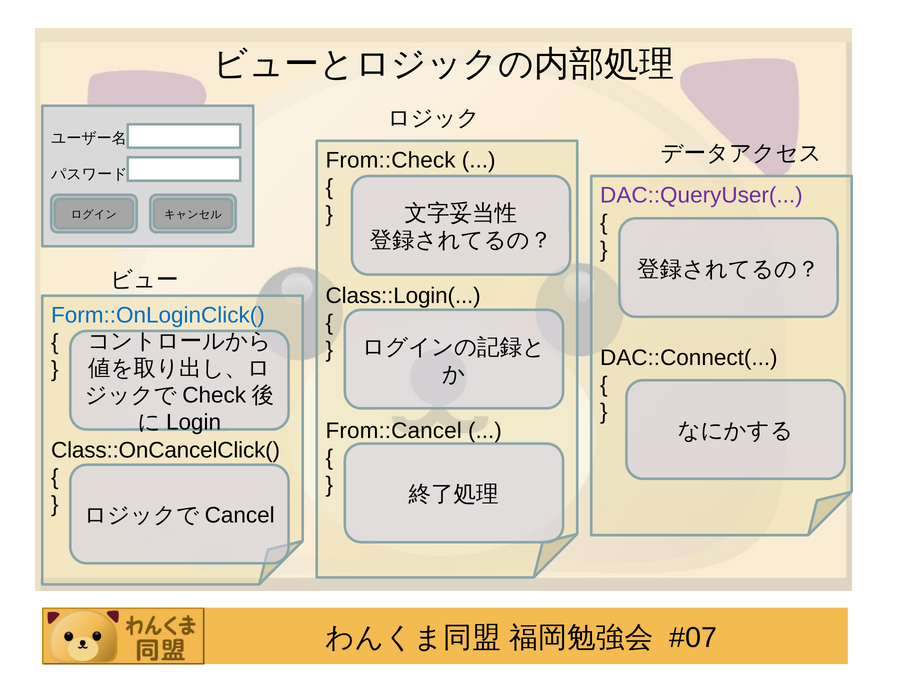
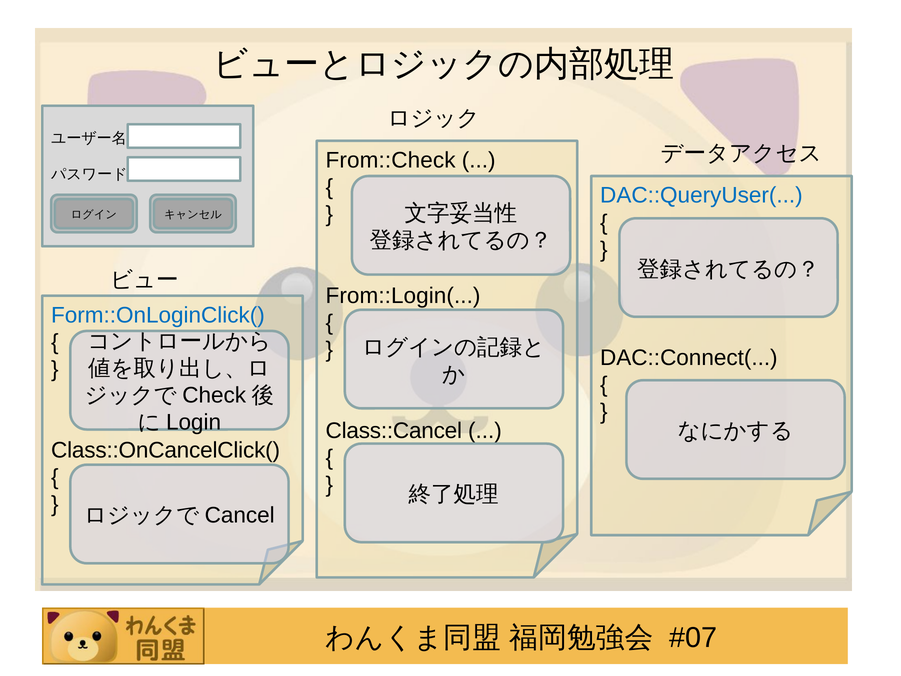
DAC::QueryUser( colour: purple -> blue (701, 195)
Class::Login(: Class::Login( -> From::Login( (403, 295)
From::Cancel: From::Cancel -> Class::Cancel (394, 431)
